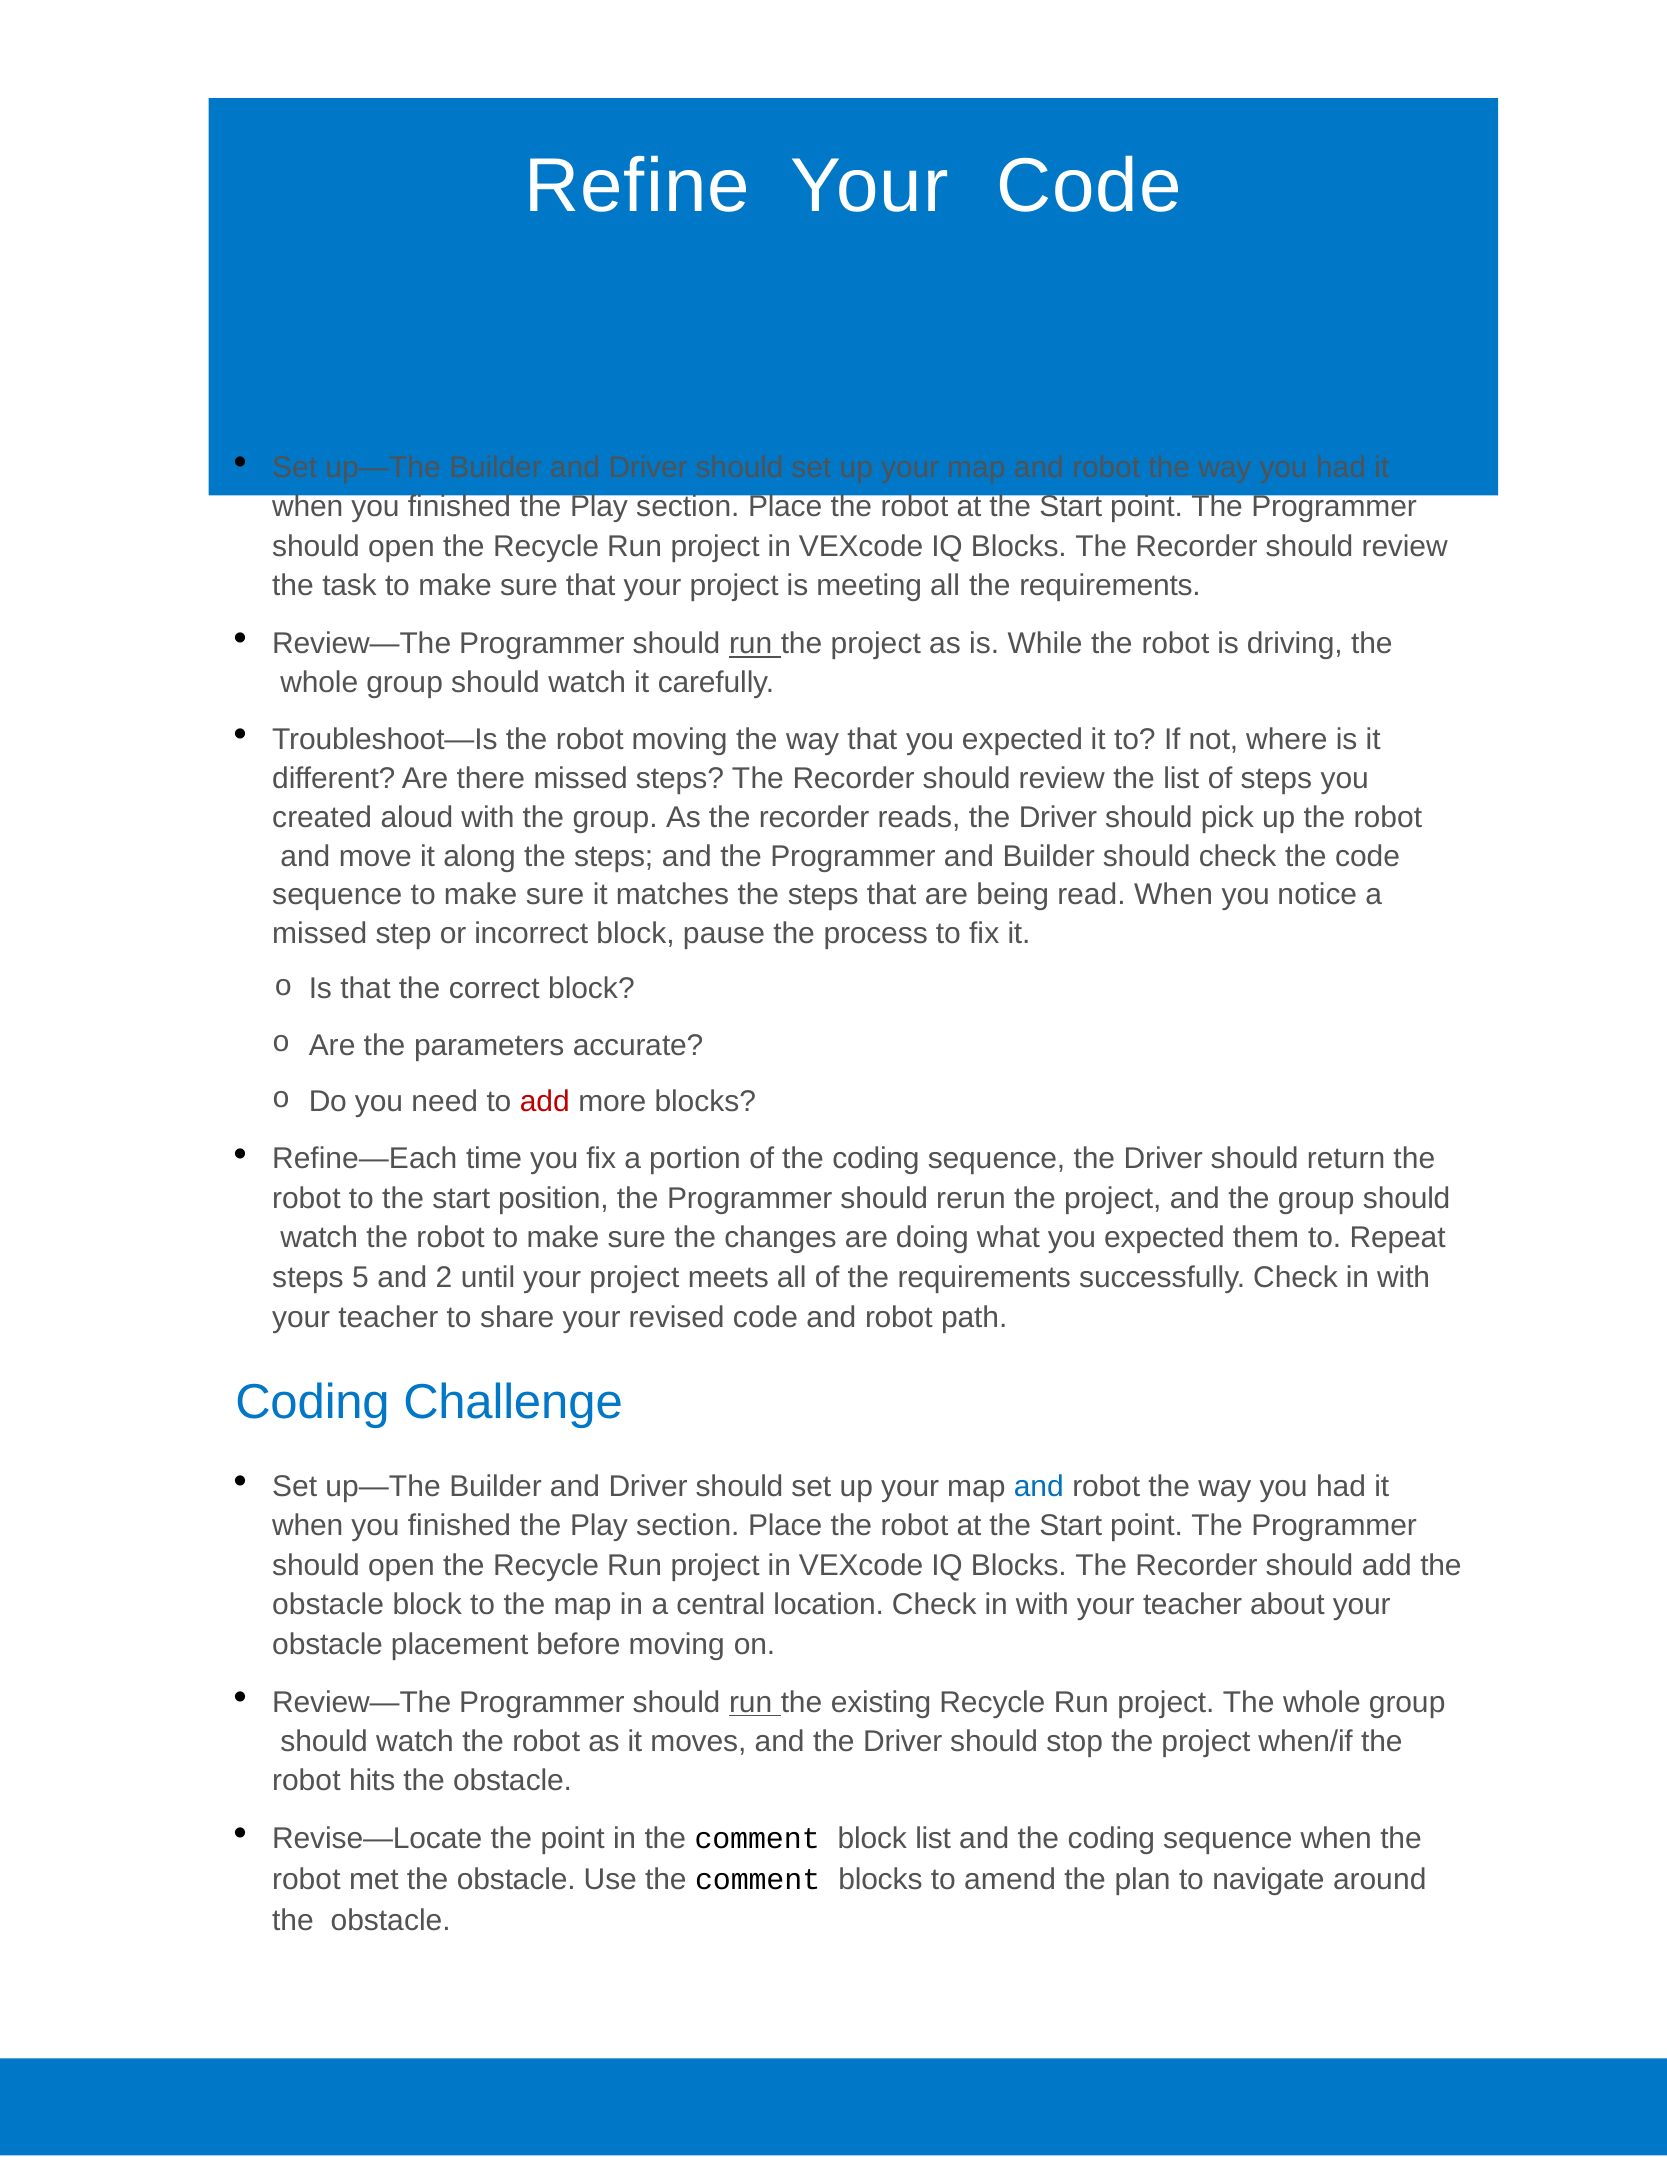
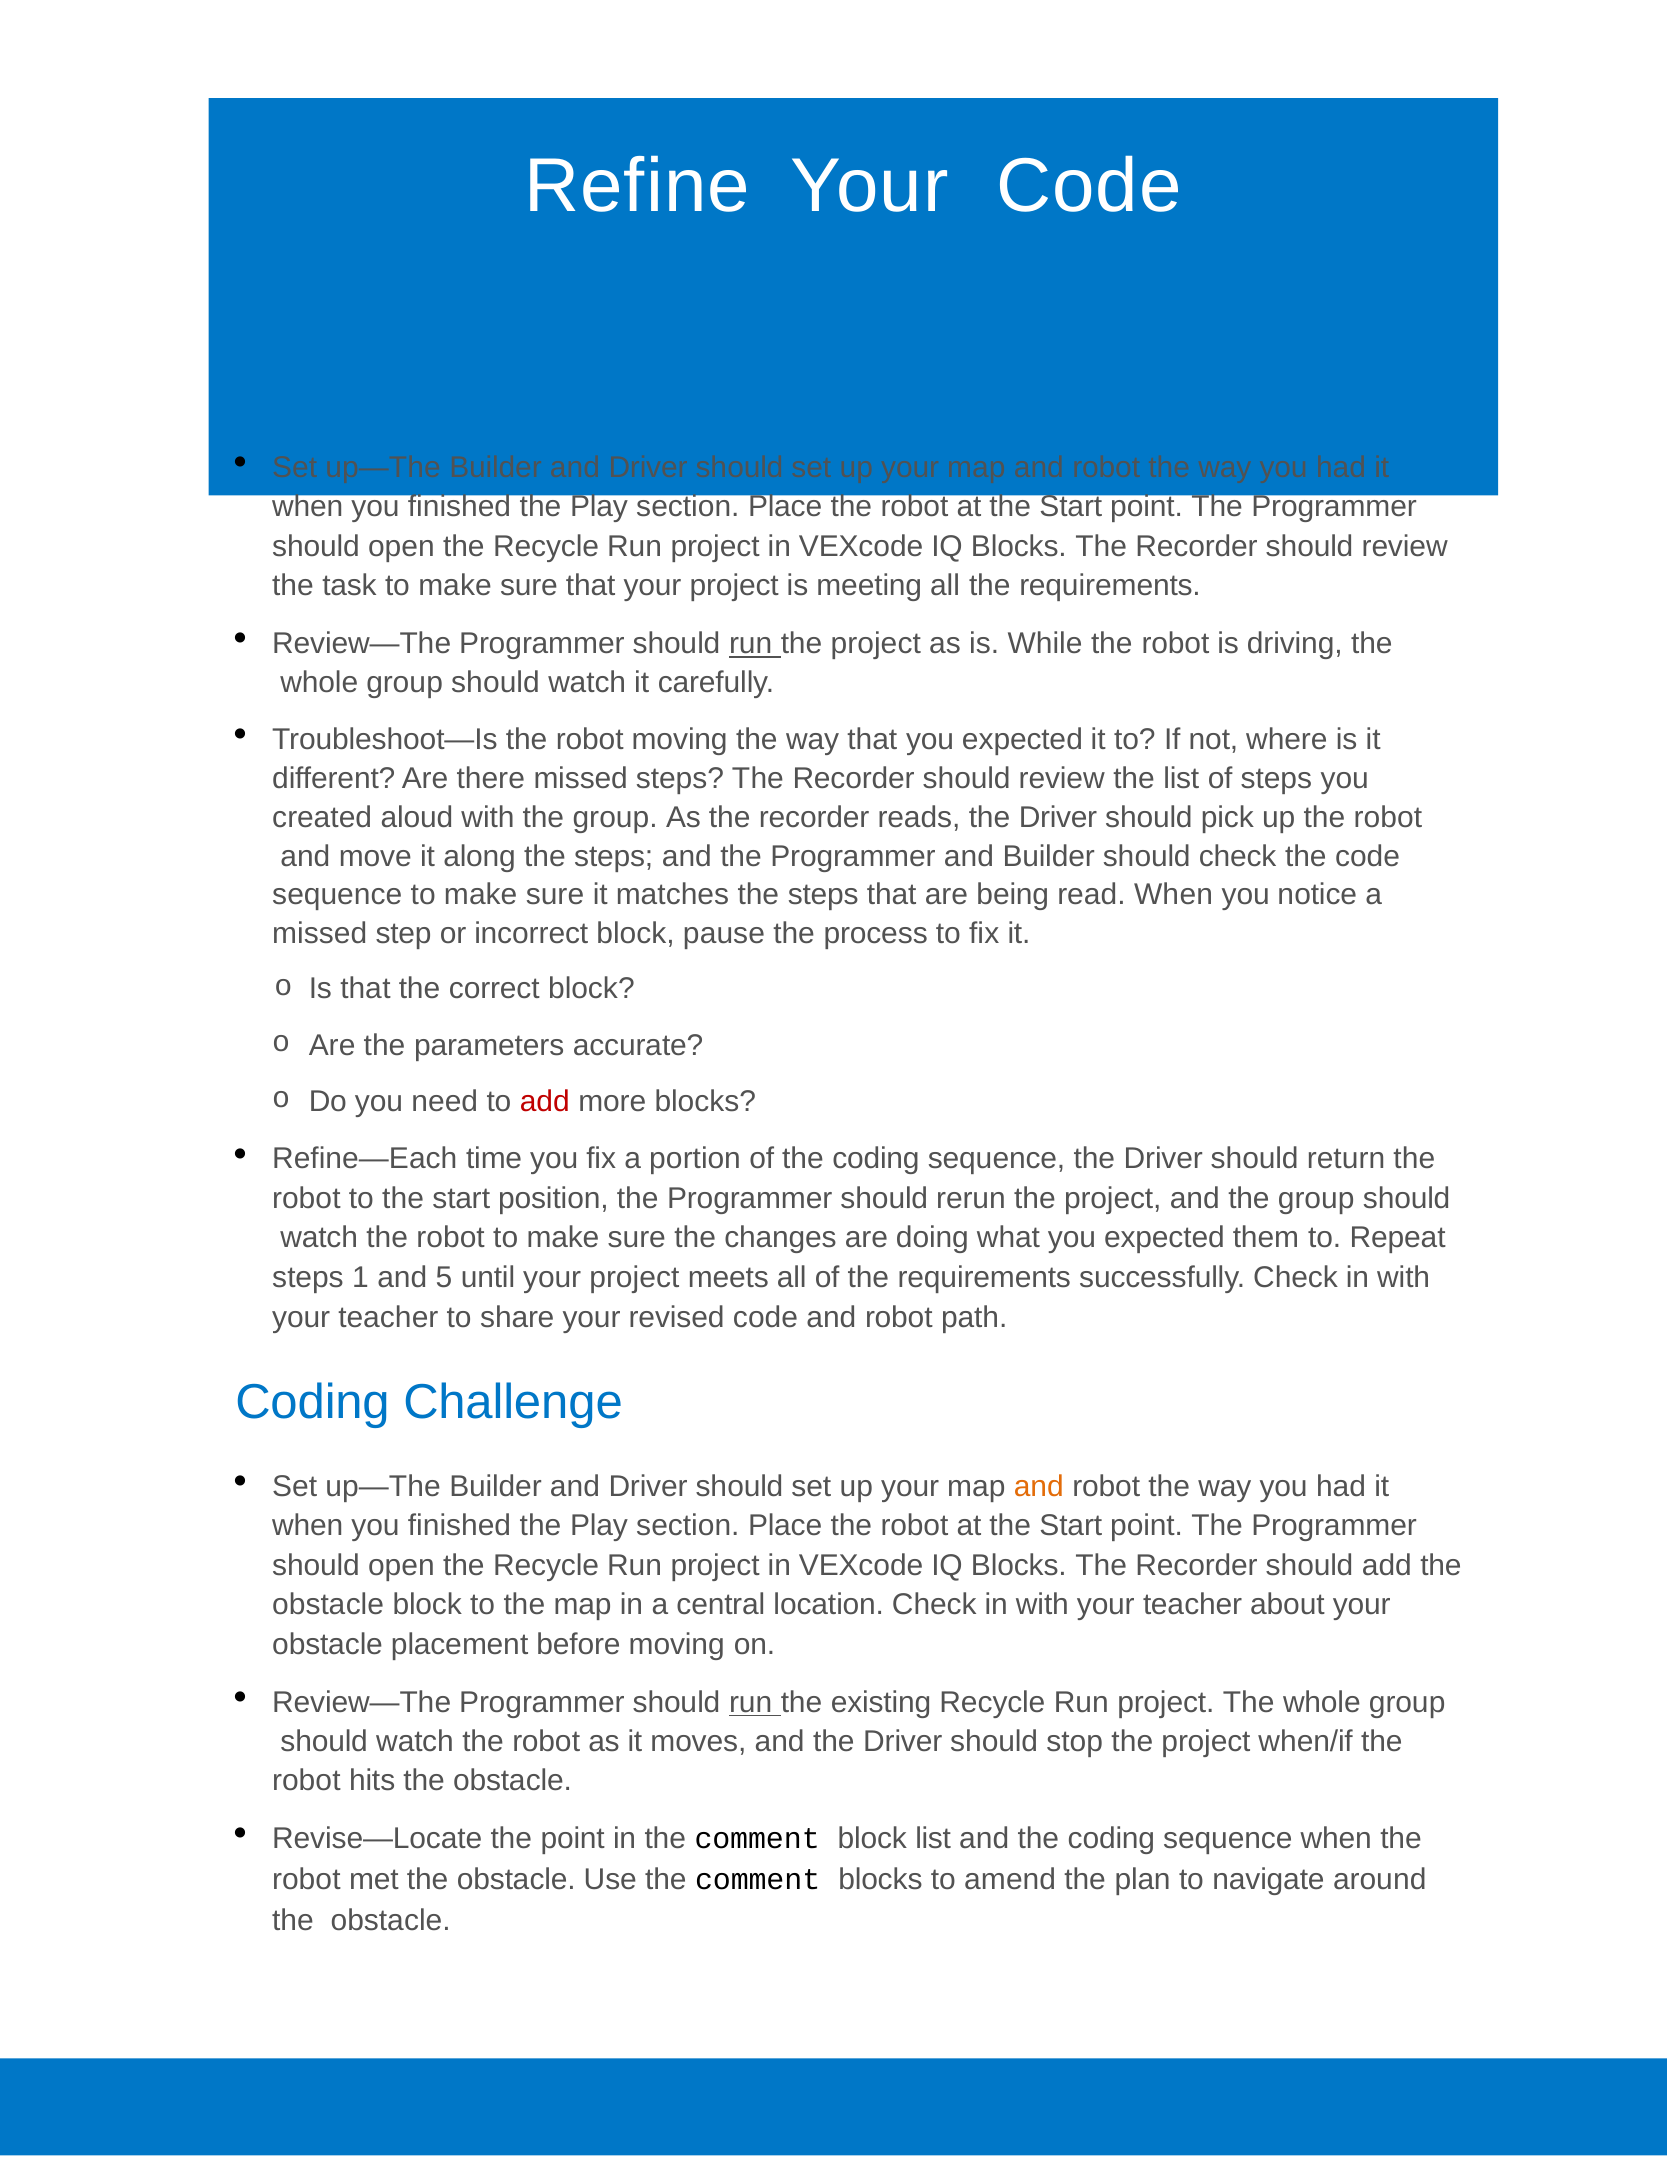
5: 5 -> 1 (361, 1278)
2: 2 -> 5 (444, 1278)
and colour: blue -> orange (1039, 1486)
